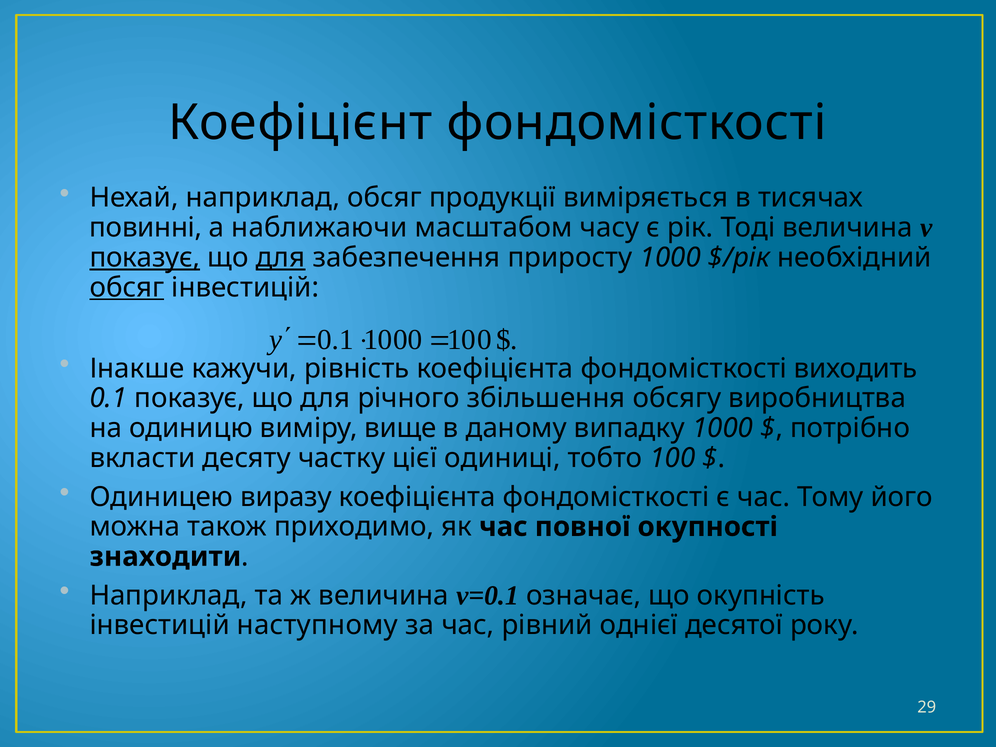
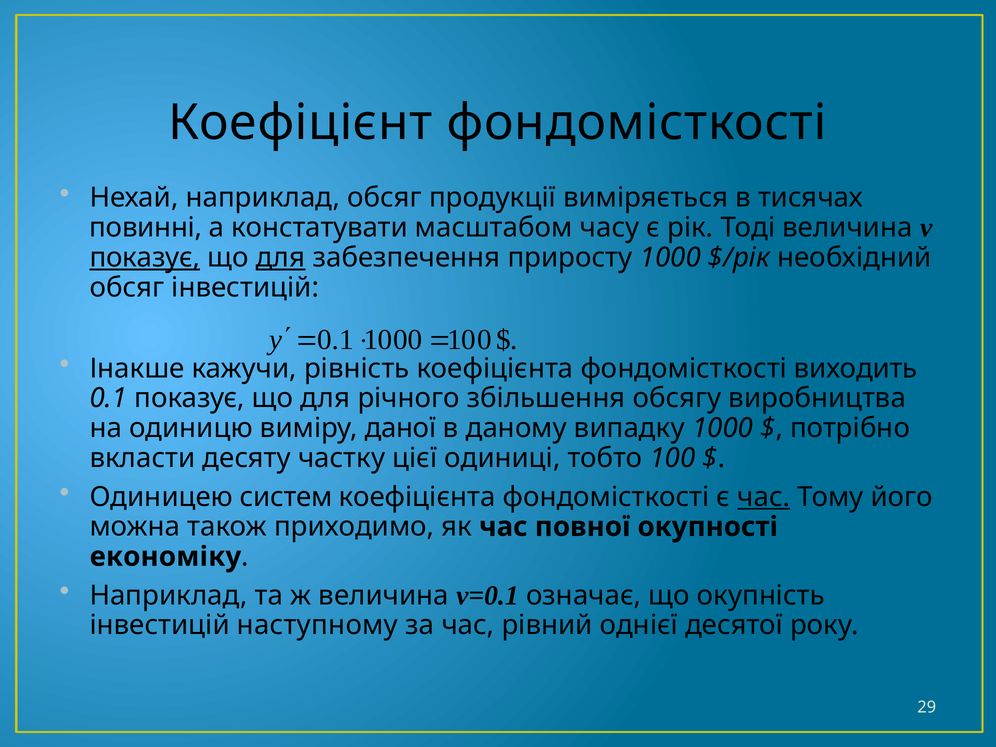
наближаючи: наближаючи -> констатувати (320, 228)
обсяг underline: present -> none (127, 287)
вище: вище -> даної (400, 428)
виразу: виразу -> систем (286, 497)
час underline: none -> present (764, 497)
знаходити: знаходити -> економіку (165, 557)
